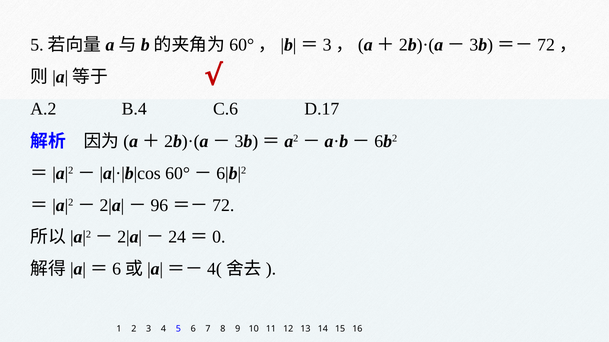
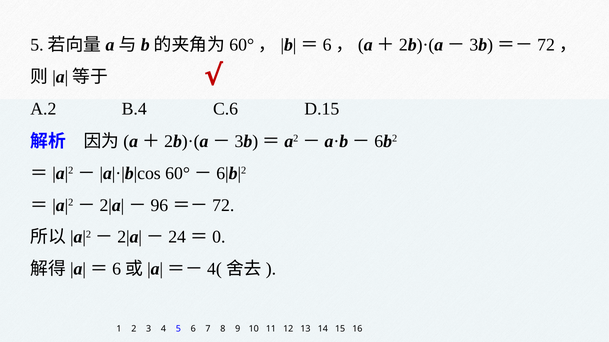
3: 3 -> 6 (327, 45)
D.17: D.17 -> D.15 (322, 109)
